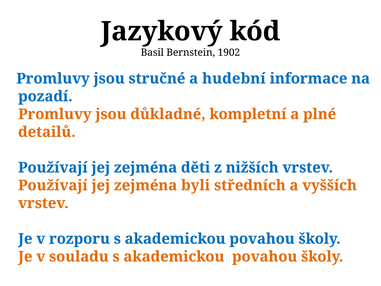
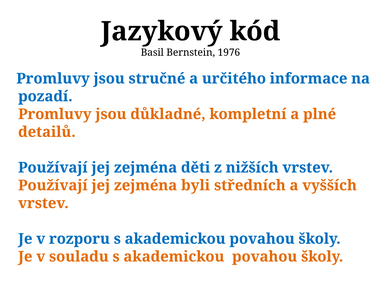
1902: 1902 -> 1976 (229, 52)
hudební: hudební -> určitého (234, 79)
